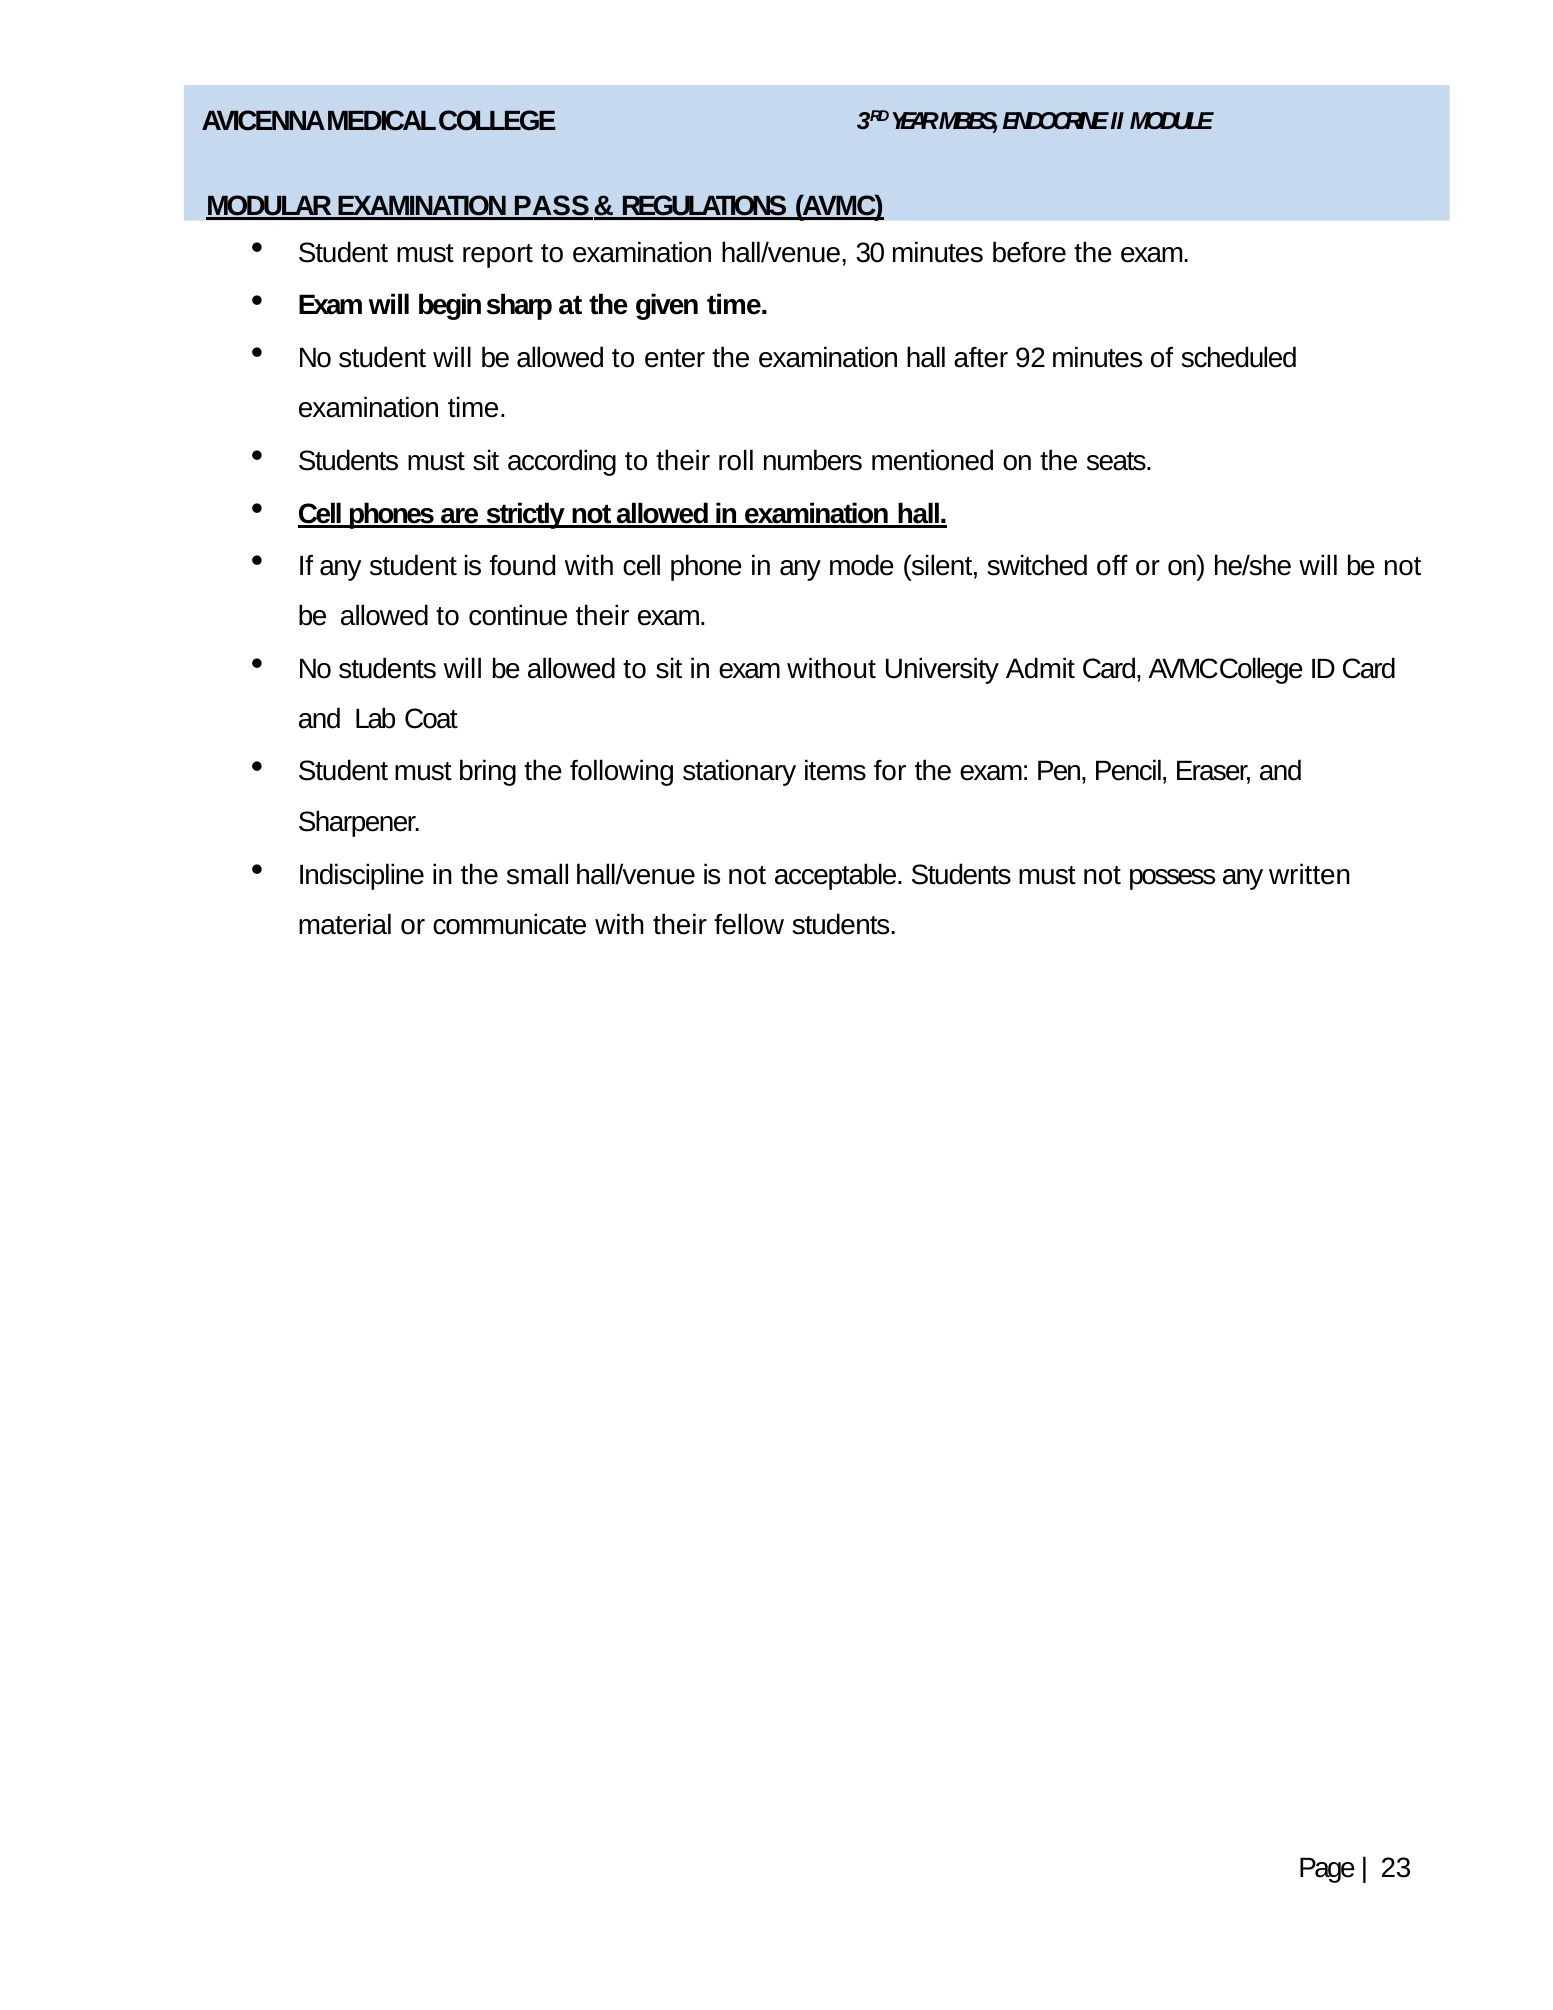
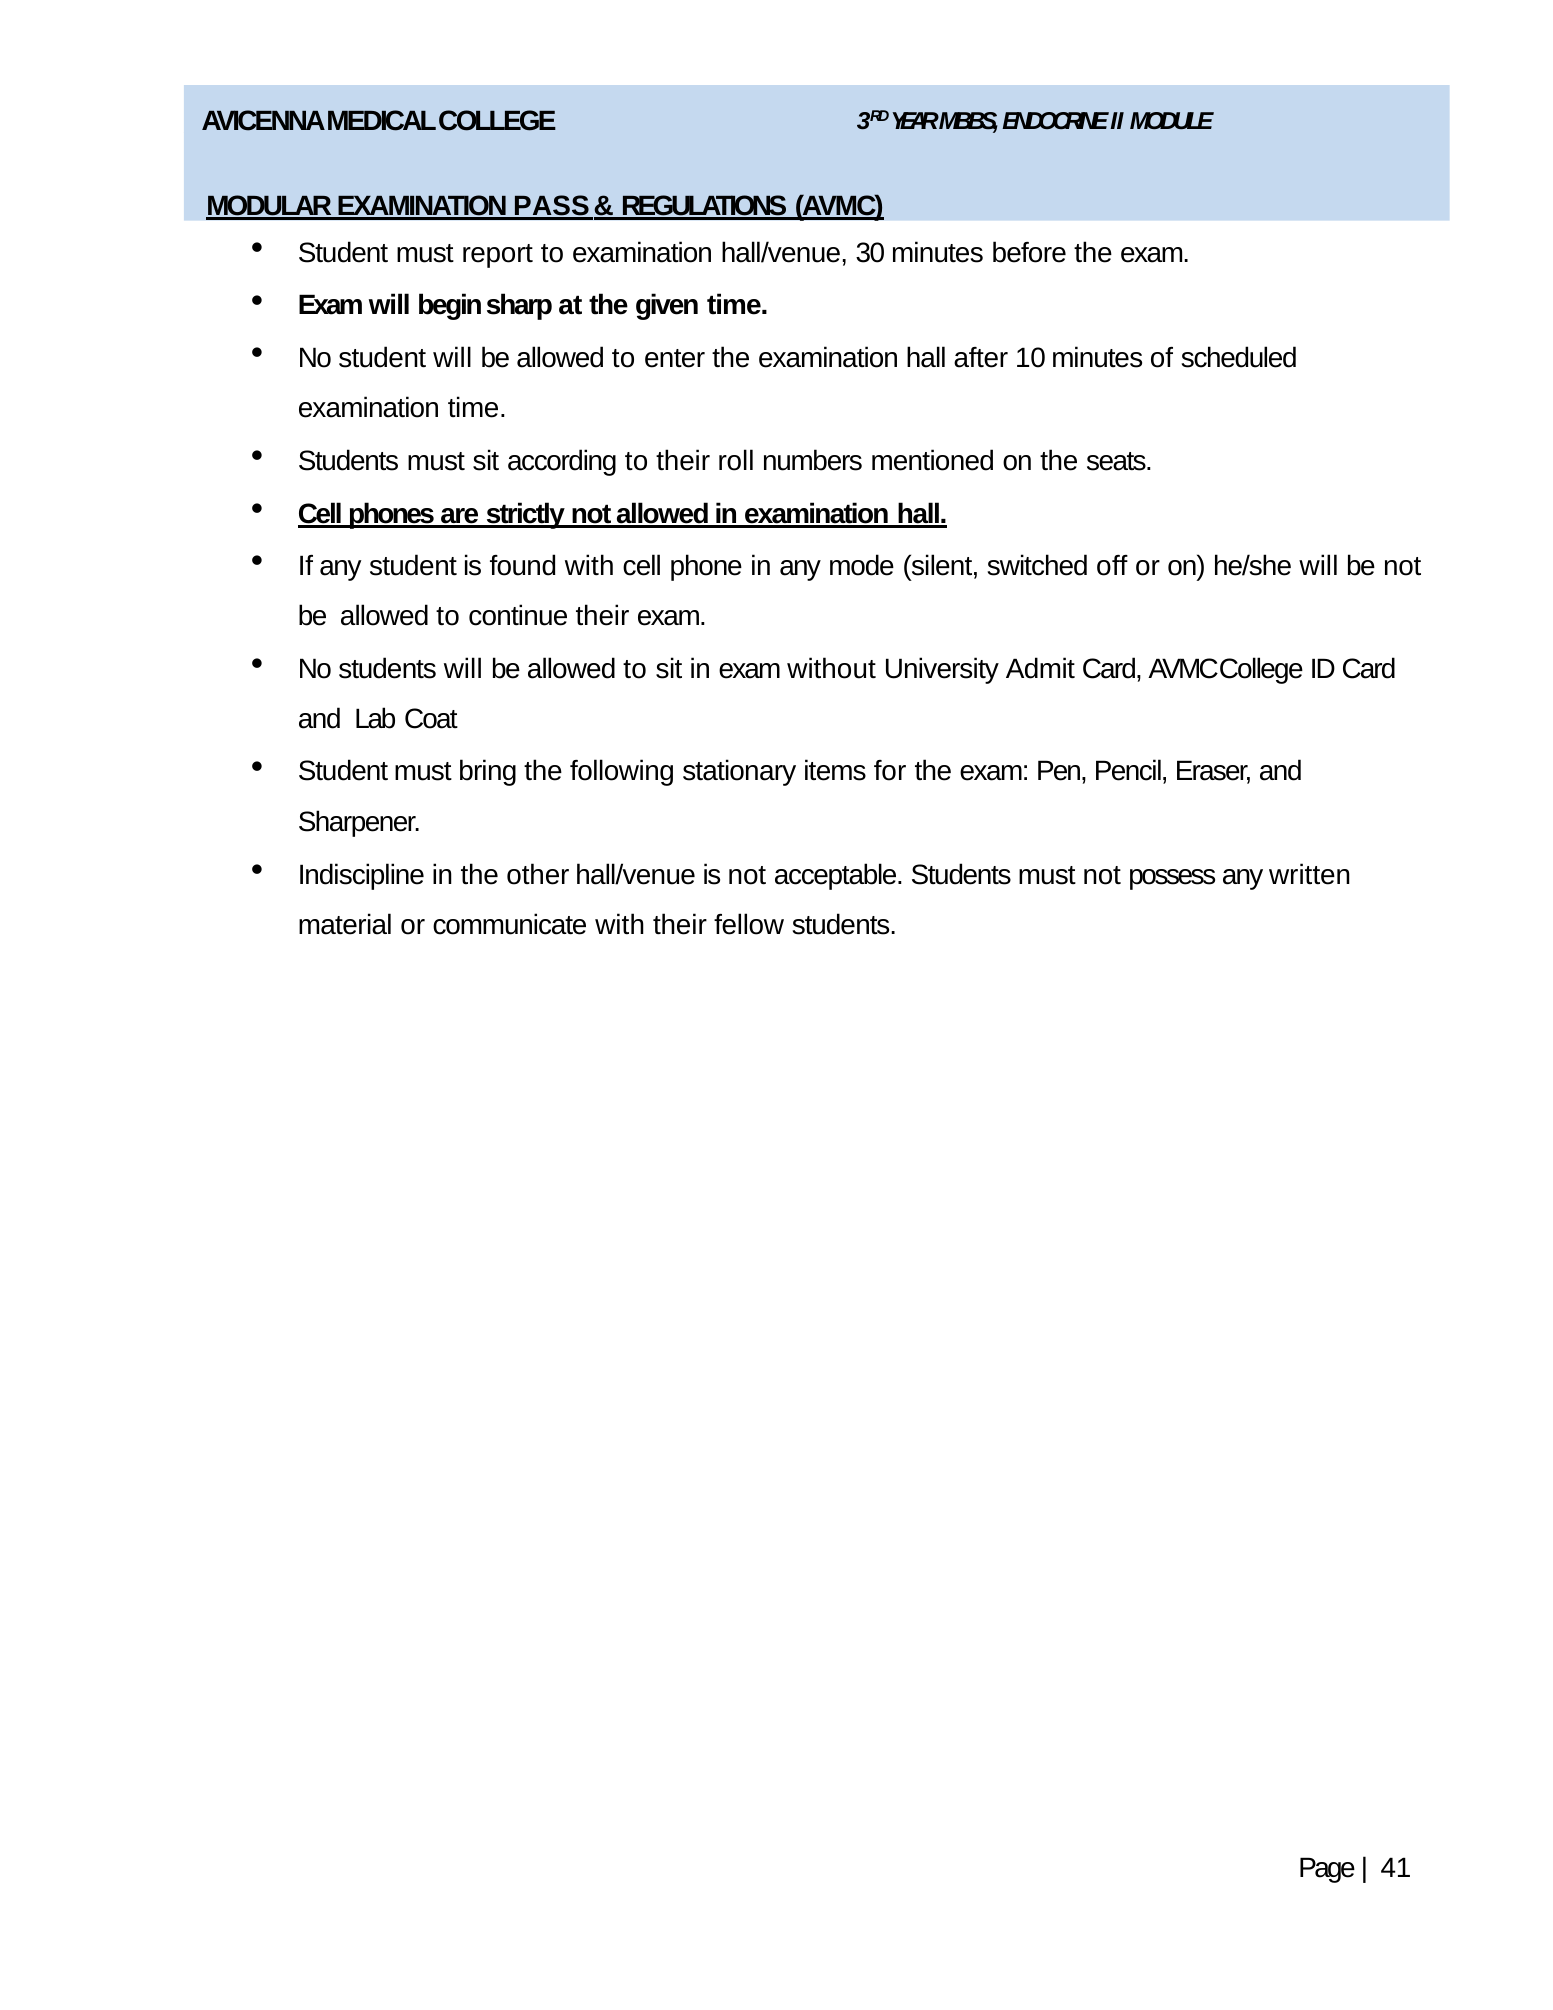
92: 92 -> 10 (1031, 358)
small: small -> other (538, 875)
23: 23 -> 41 (1396, 1868)
